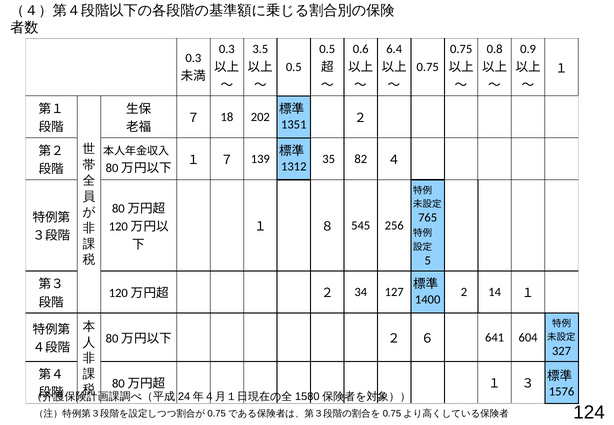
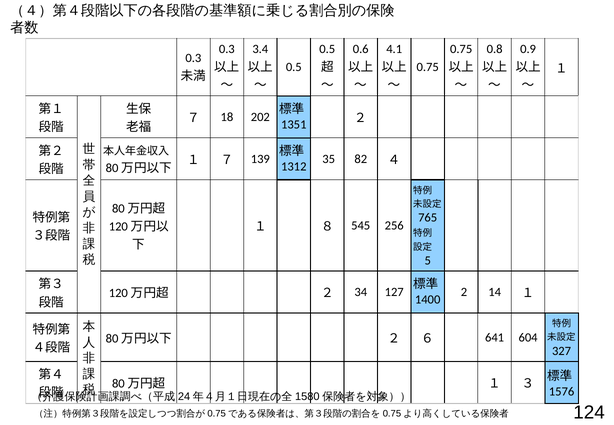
3.5: 3.5 -> 3.4 (260, 49)
6.4: 6.4 -> 4.1 (394, 49)
